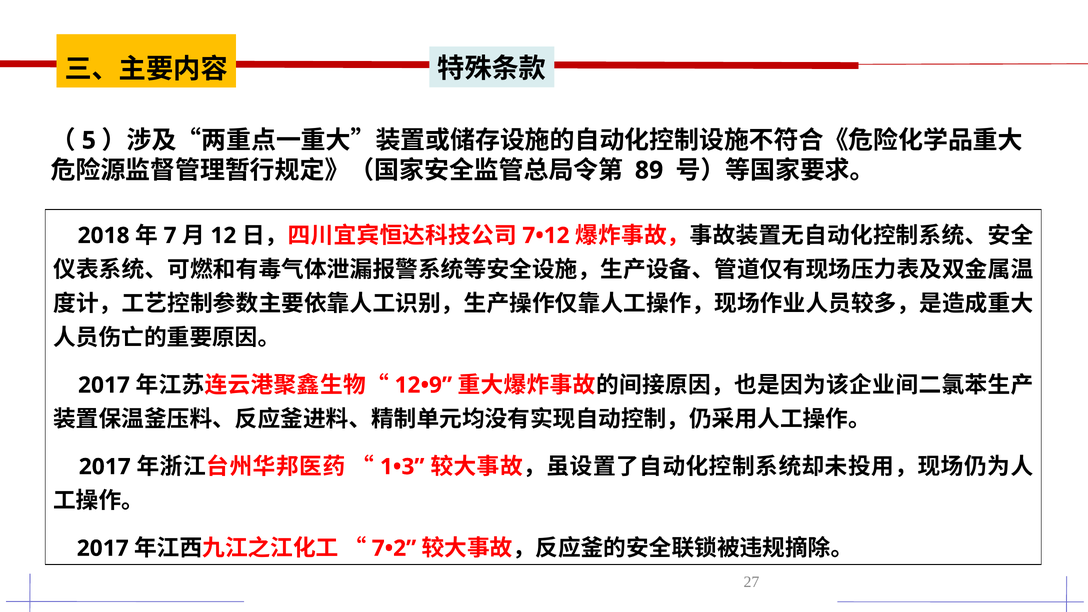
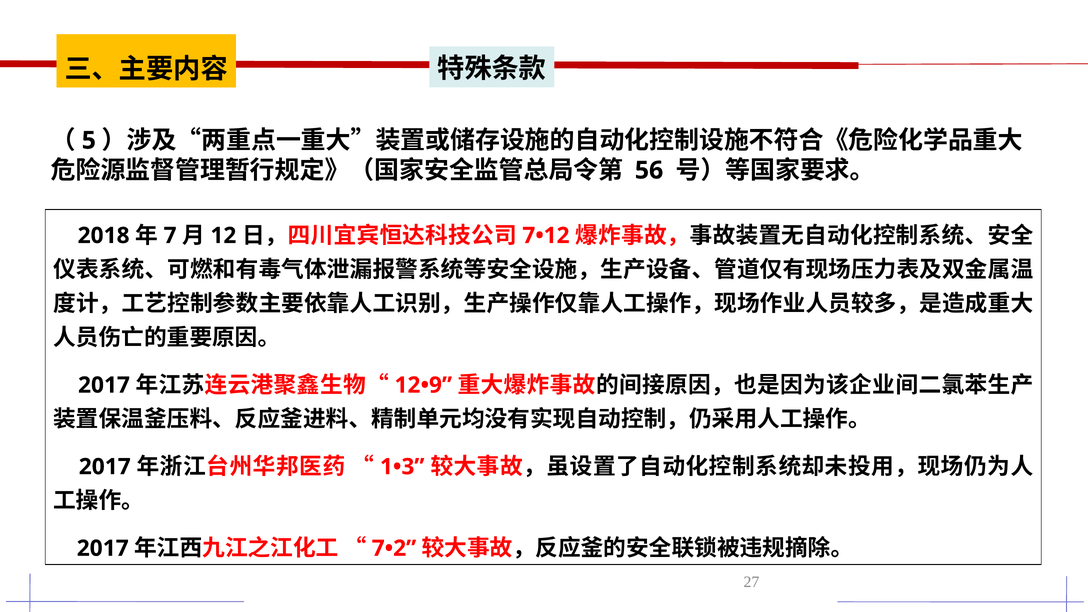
89: 89 -> 56 (649, 170)
